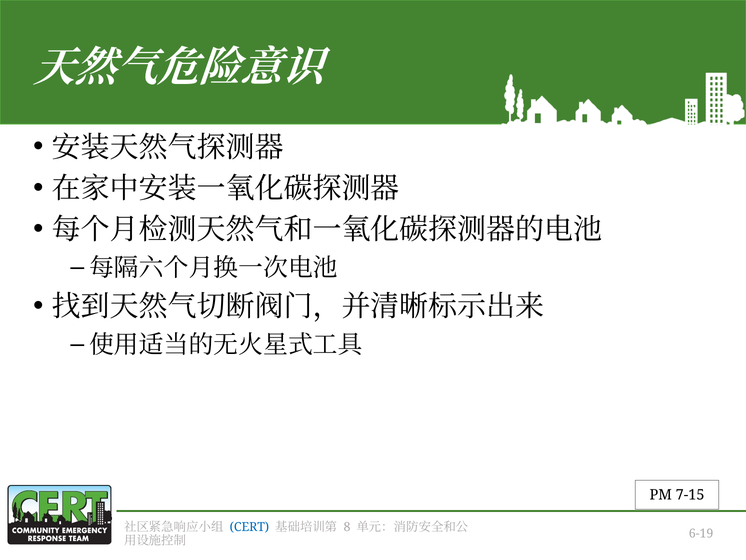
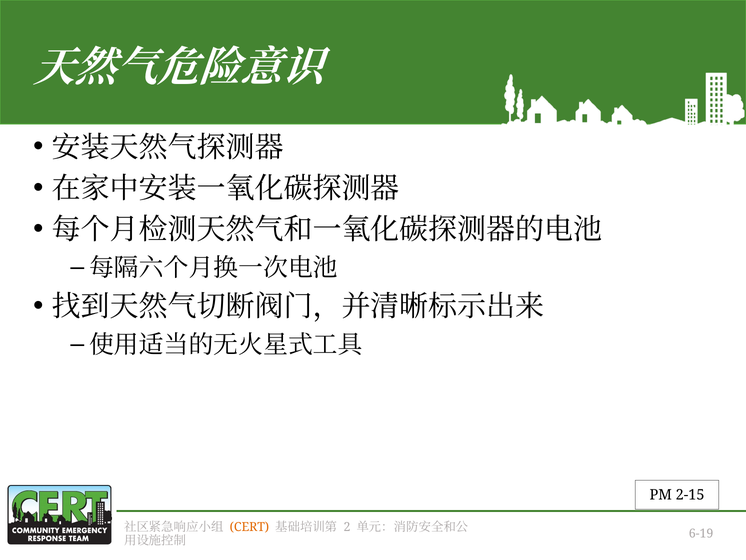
7-15: 7-15 -> 2-15 (690, 494)
CERT colour: blue -> orange (249, 527)
8: 8 -> 2 (347, 527)
